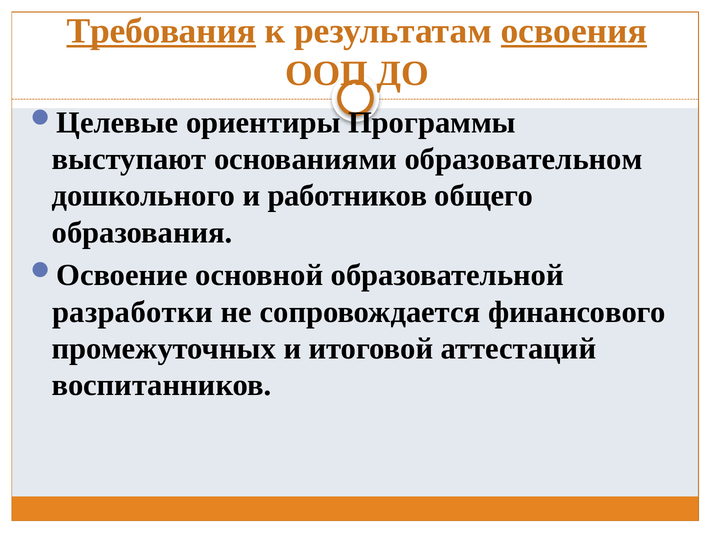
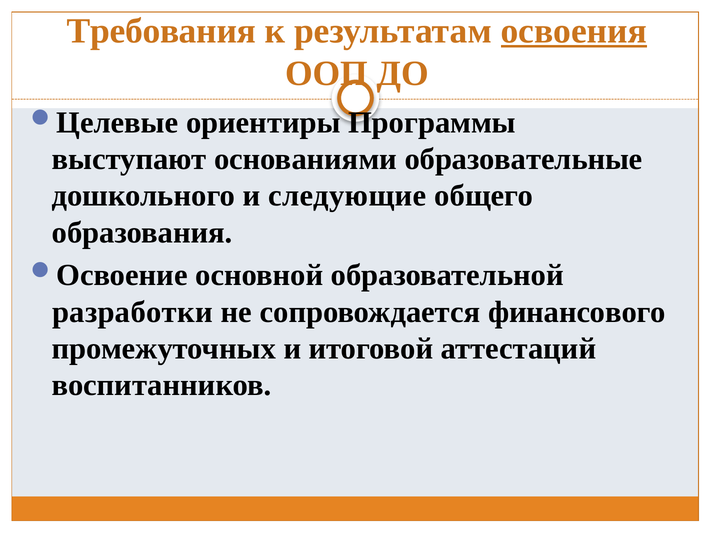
Требования underline: present -> none (161, 31)
образовательном: образовательном -> образовательные (524, 159)
работников: работников -> следующие (347, 196)
